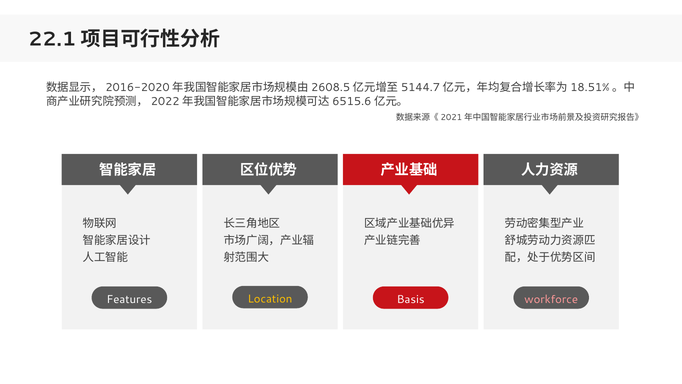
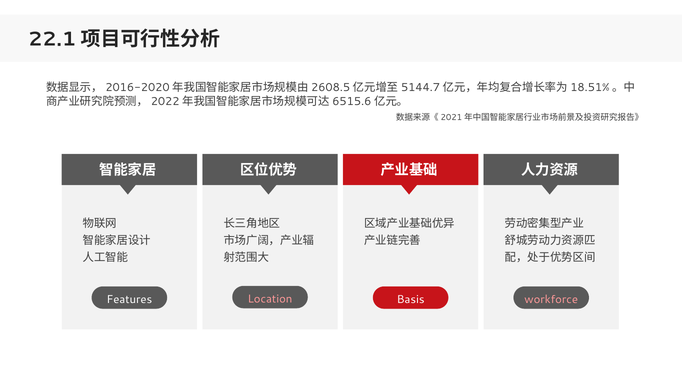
Location colour: yellow -> pink (270, 299)
